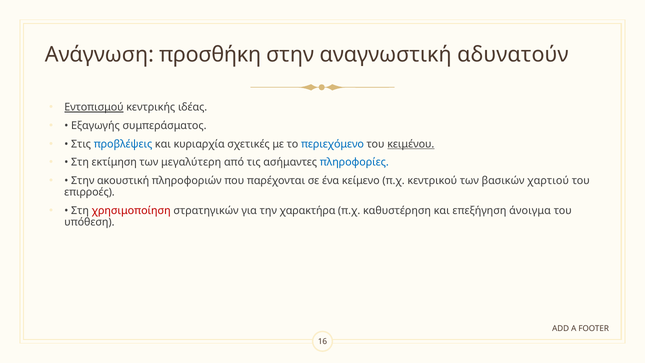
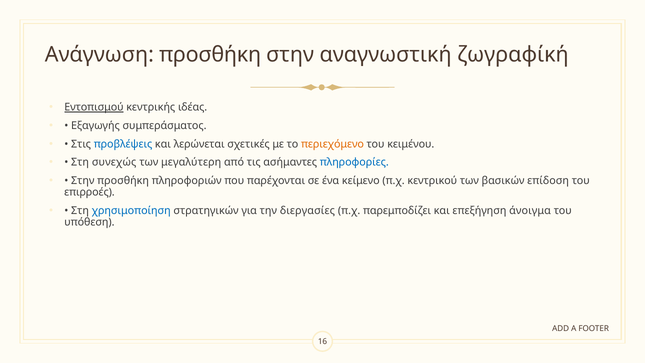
αδυνατούν: αδυνατούν -> ζωγραφίκή (513, 55)
κυριαρχία: κυριαρχία -> λερώνεται (199, 144)
περιεχόμενο colour: blue -> orange (333, 144)
κειμένου underline: present -> none (411, 144)
εκτίμηση: εκτίμηση -> συνεχώς (114, 162)
Στην ακουστική: ακουστική -> προσθήκη (123, 181)
χαρτιού: χαρτιού -> επίδοση (548, 181)
χρησιμοποίηση colour: red -> blue (131, 211)
χαρακτήρα: χαρακτήρα -> διεργασίες (307, 211)
καθυστέρηση: καθυστέρηση -> παρεμποδίζει (397, 211)
